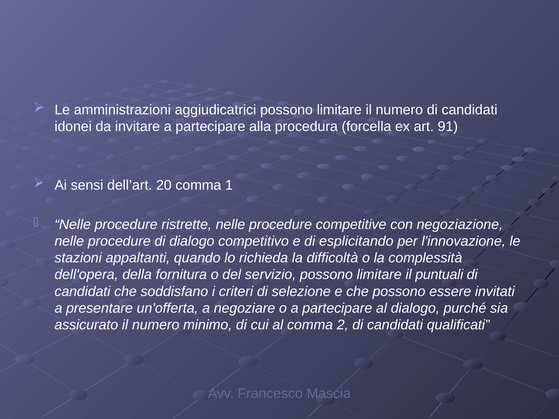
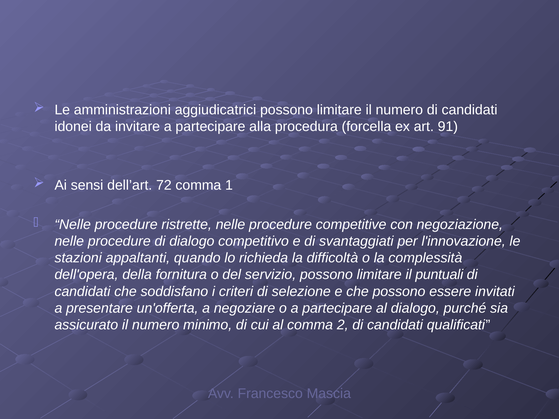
20: 20 -> 72 (164, 185)
esplicitando: esplicitando -> svantaggiati (356, 241)
